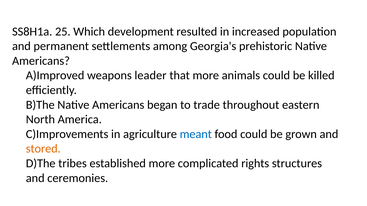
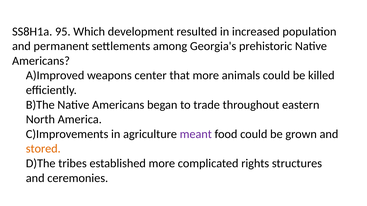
25: 25 -> 95 (63, 32)
leader: leader -> center (151, 76)
meant colour: blue -> purple (196, 134)
